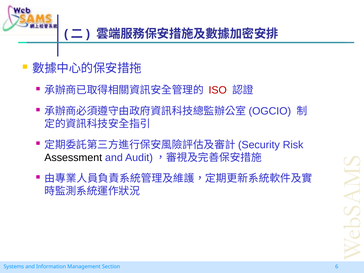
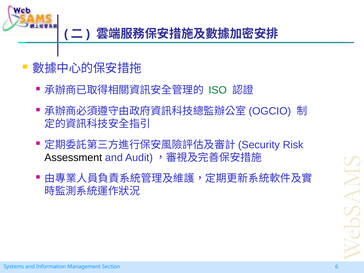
ISO colour: red -> green (218, 90)
